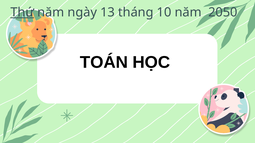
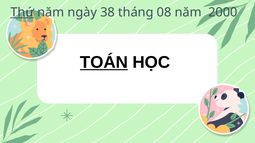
13: 13 -> 38 (108, 12)
10: 10 -> 08 (164, 12)
2050: 2050 -> 2000 (223, 12)
TOÁN underline: none -> present (104, 63)
